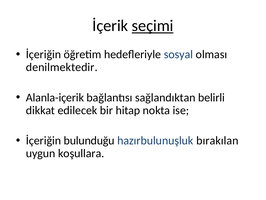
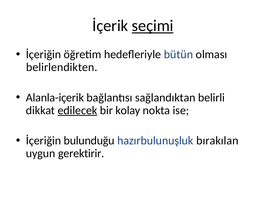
sosyal: sosyal -> bütün (178, 54)
denilmektedir: denilmektedir -> belirlendikten (62, 67)
edilecek underline: none -> present (77, 110)
hitap: hitap -> kolay (128, 110)
koşullara: koşullara -> gerektirir (81, 153)
